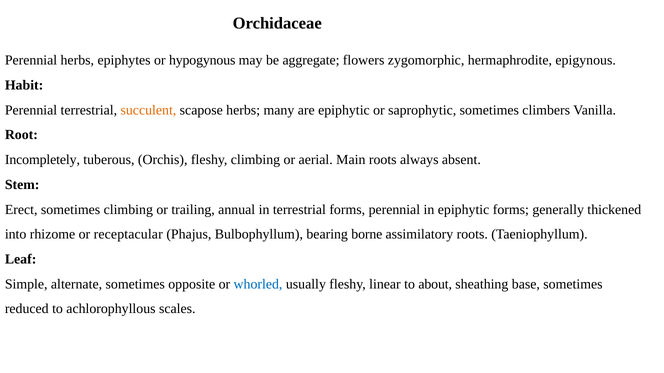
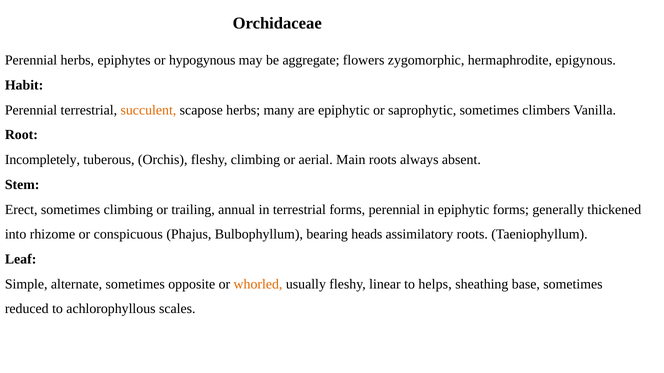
receptacular: receptacular -> conspicuous (128, 235)
borne: borne -> heads (367, 235)
whorled colour: blue -> orange (258, 284)
about: about -> helps (435, 284)
